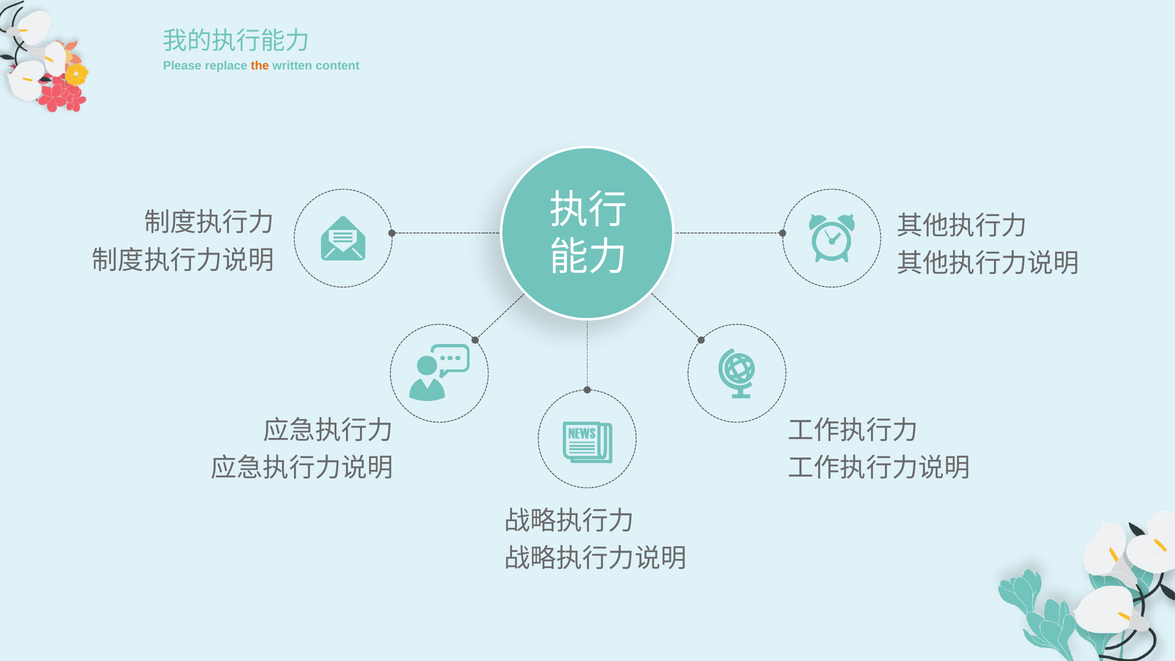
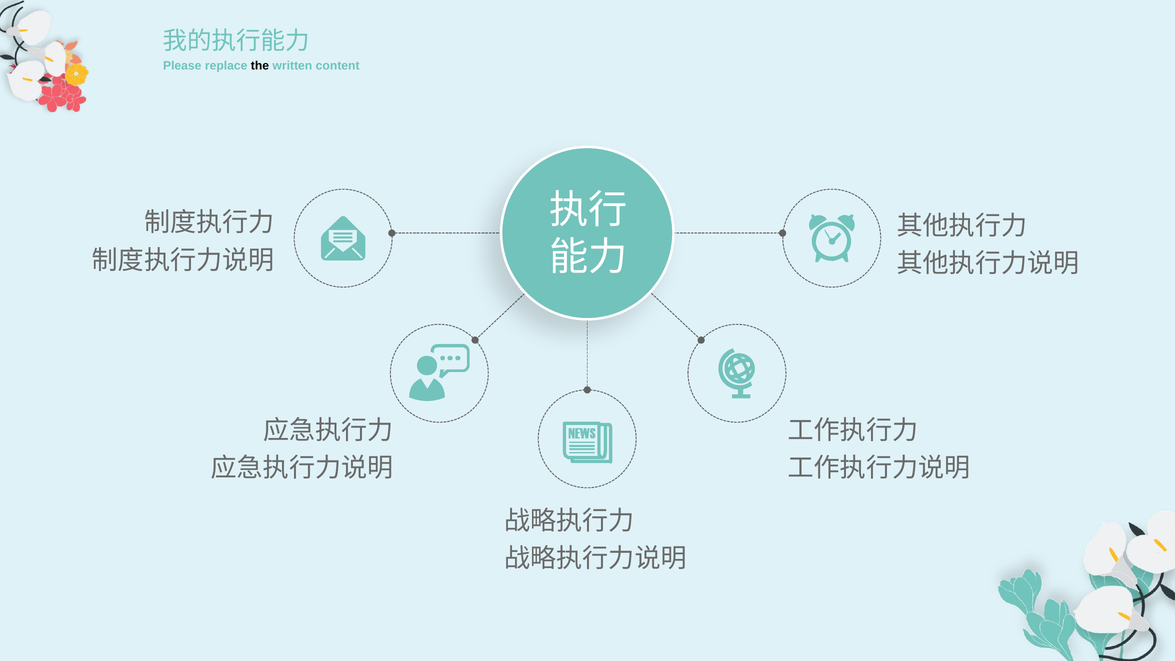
the colour: orange -> black (260, 65)
